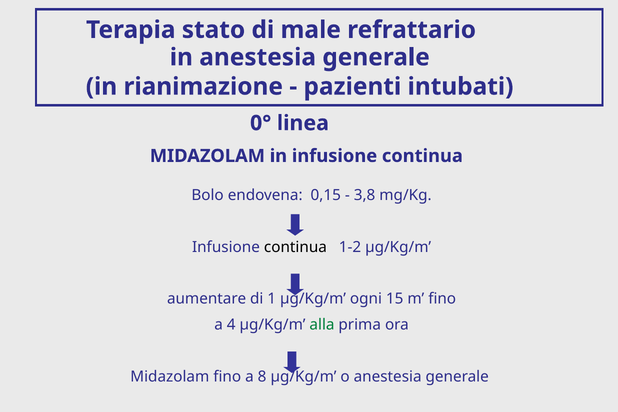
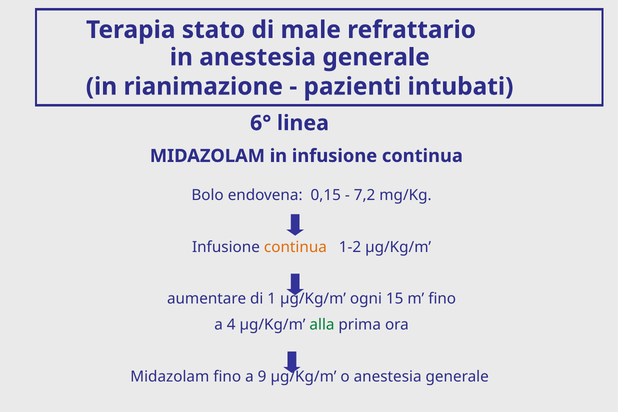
0°: 0° -> 6° (261, 123)
3,8: 3,8 -> 7,2 (365, 195)
continua colour: black -> orange (295, 247)
8: 8 -> 9 (262, 377)
